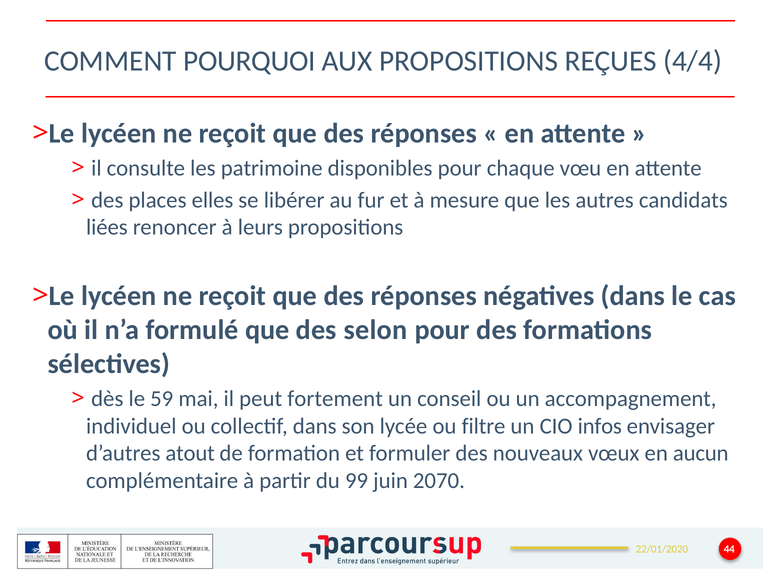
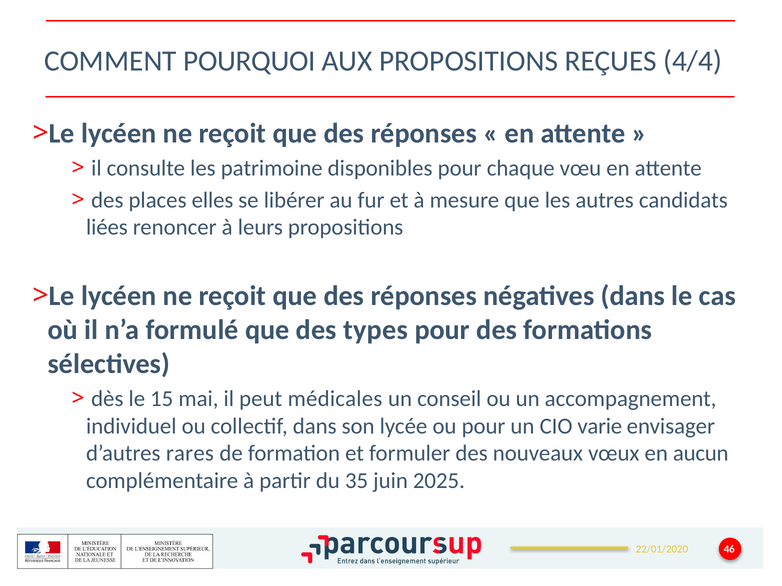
selon: selon -> types (375, 330)
59: 59 -> 15 (162, 399)
fortement: fortement -> médicales (335, 399)
ou filtre: filtre -> pour (484, 426)
infos: infos -> varie (600, 426)
atout: atout -> rares (190, 454)
99: 99 -> 35 (357, 481)
2070: 2070 -> 2025 (439, 481)
44: 44 -> 46 (729, 549)
